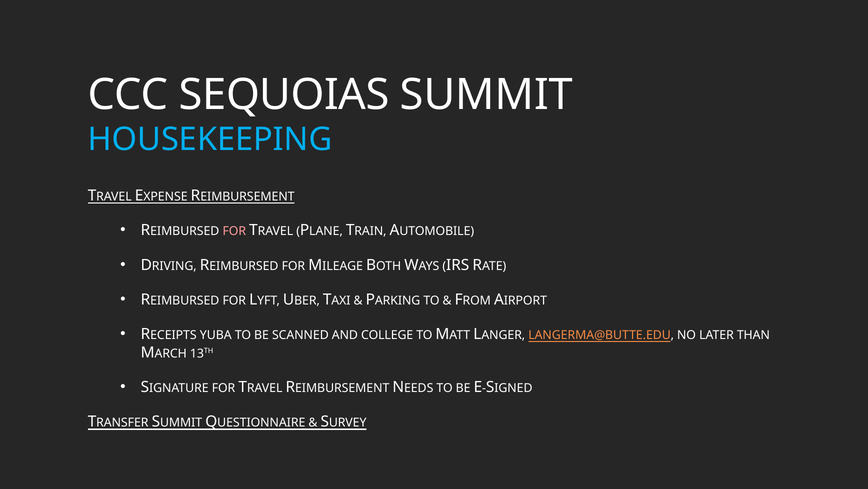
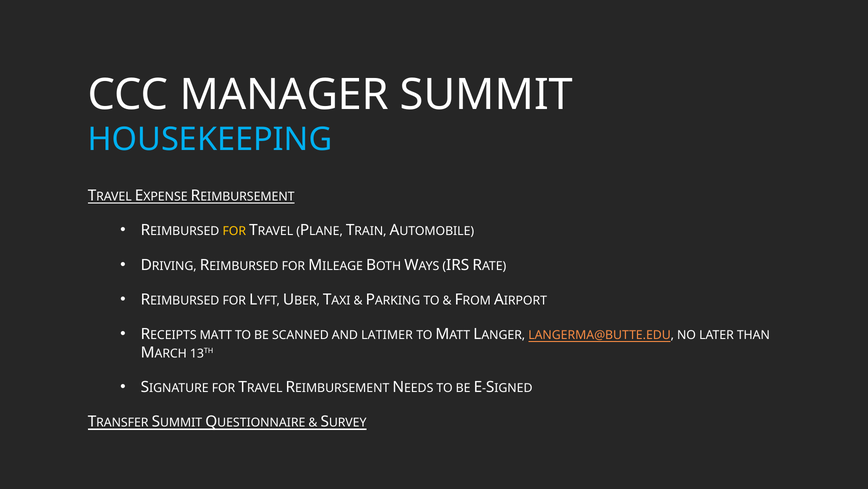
SEQUOIAS: SEQUOIAS -> MANAGER (284, 95)
FOR colour: pink -> yellow (234, 231)
YUBA: YUBA -> MATT (216, 335)
COLLEGE: COLLEGE -> LATIMER (387, 335)
